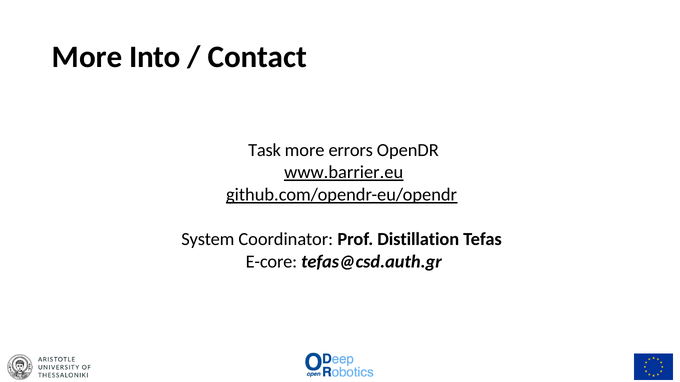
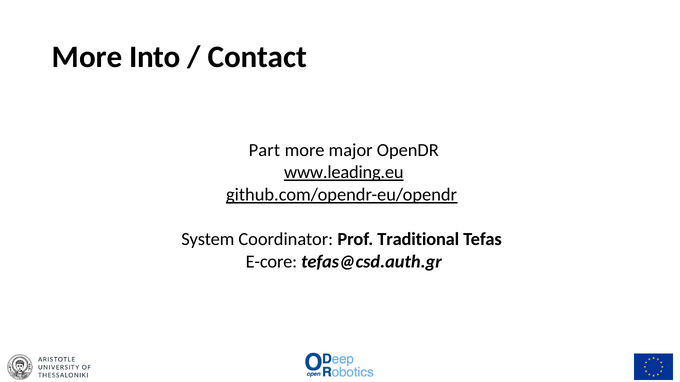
Task: Task -> Part (264, 150)
errors: errors -> major (351, 150)
www.barrier.eu: www.barrier.eu -> www.leading.eu (344, 173)
Distillation: Distillation -> Traditional (418, 240)
